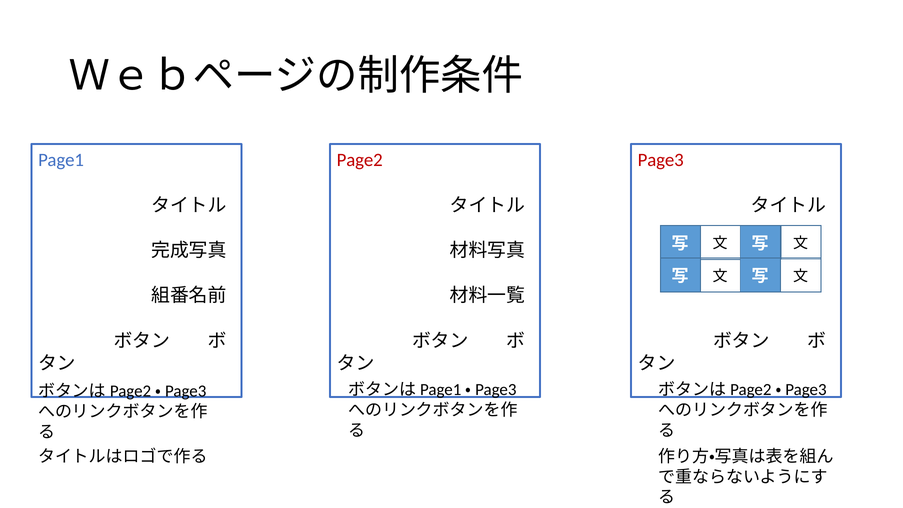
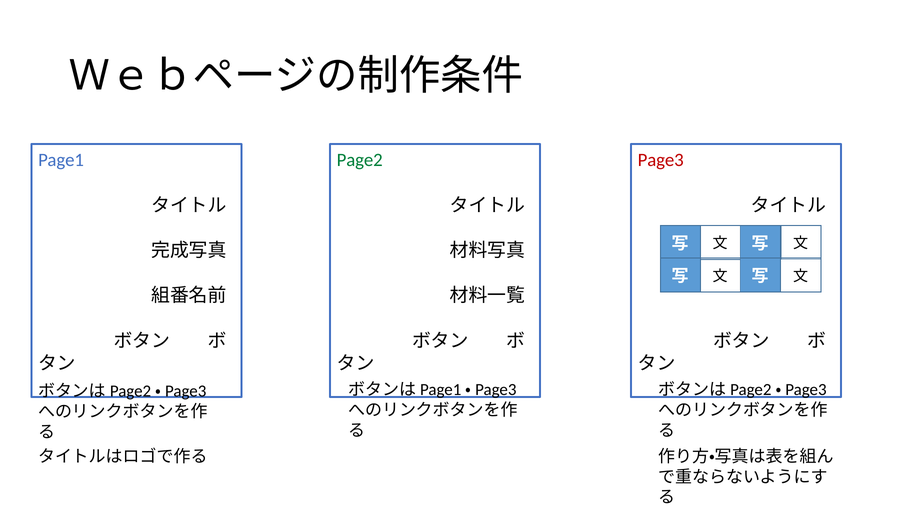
Page2 colour: red -> green (360, 160)
